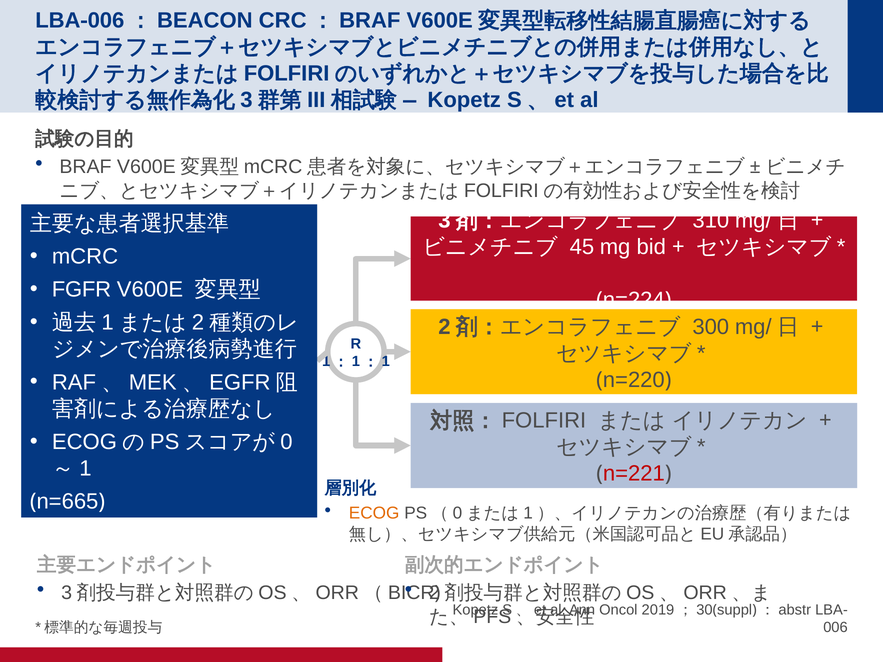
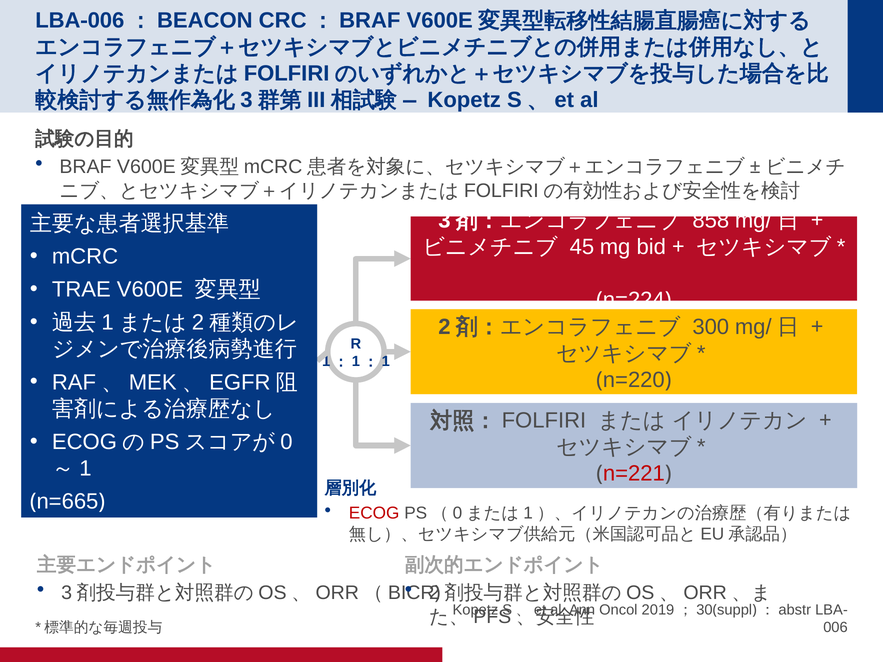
310: 310 -> 858 (711, 220)
FGFR: FGFR -> TRAE (81, 290)
ECOG colour: orange -> red (374, 513)
